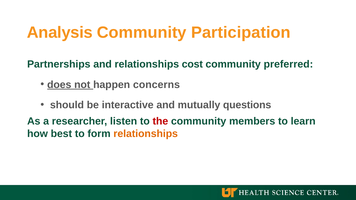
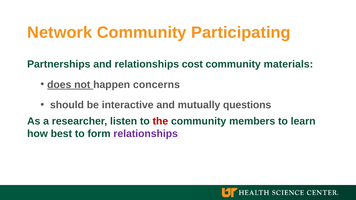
Analysis: Analysis -> Network (60, 33)
Participation: Participation -> Participating (241, 33)
preferred: preferred -> materials (288, 64)
relationships colour: orange -> purple (146, 134)
